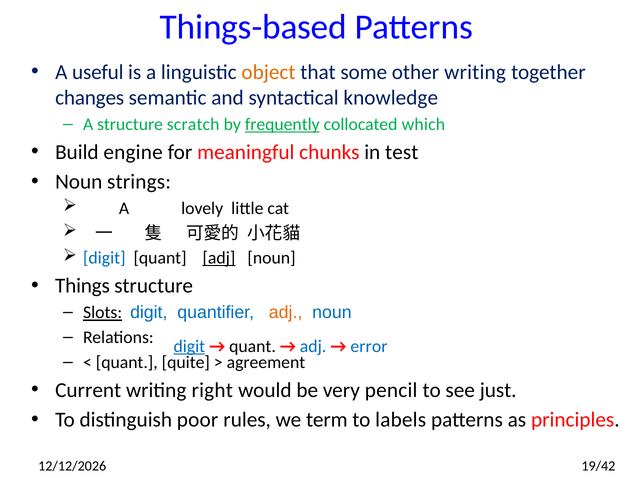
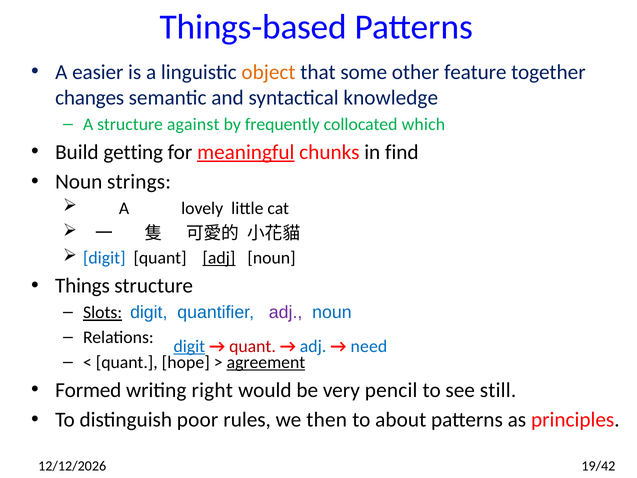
useful: useful -> easier (98, 72)
other writing: writing -> feature (475, 72)
scratch: scratch -> against (193, 124)
frequently underline: present -> none (282, 124)
engine: engine -> getting (133, 152)
meaningful underline: none -> present (246, 152)
test: test -> find (402, 152)
adj colour: orange -> purple (286, 312)
quant colour: black -> red (253, 346)
error: error -> need (369, 346)
quite: quite -> hope (186, 362)
agreement underline: none -> present (266, 362)
Current: Current -> Formed (88, 390)
just: just -> still (498, 390)
term: term -> then (327, 420)
labels: labels -> about (401, 420)
